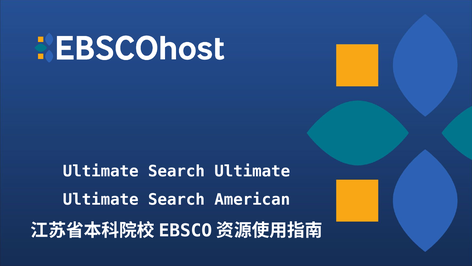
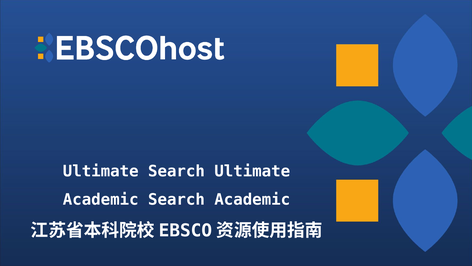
Ultimate: Ultimate -> Academic (101, 199)
Search American: American -> Academic (252, 199)
